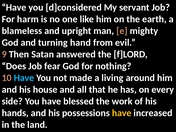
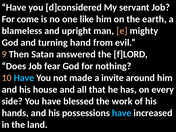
harm: harm -> come (28, 19)
living: living -> invite (113, 78)
have colour: yellow -> light blue (122, 113)
